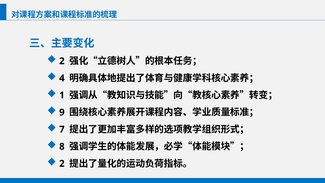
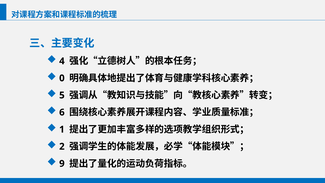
2: 2 -> 4 (62, 61)
4: 4 -> 0 (62, 78)
1: 1 -> 5 (62, 95)
9: 9 -> 6 (62, 112)
7: 7 -> 1 (62, 129)
8: 8 -> 2 (62, 146)
2: 2 -> 9 (62, 163)
